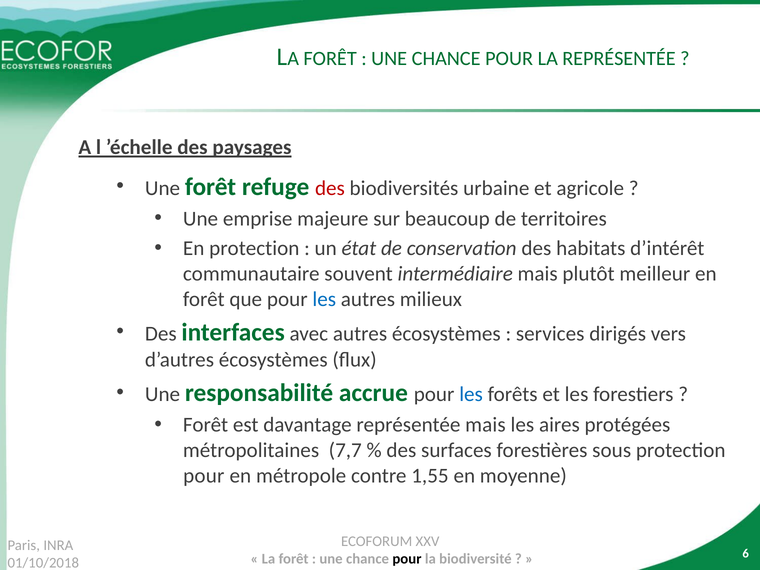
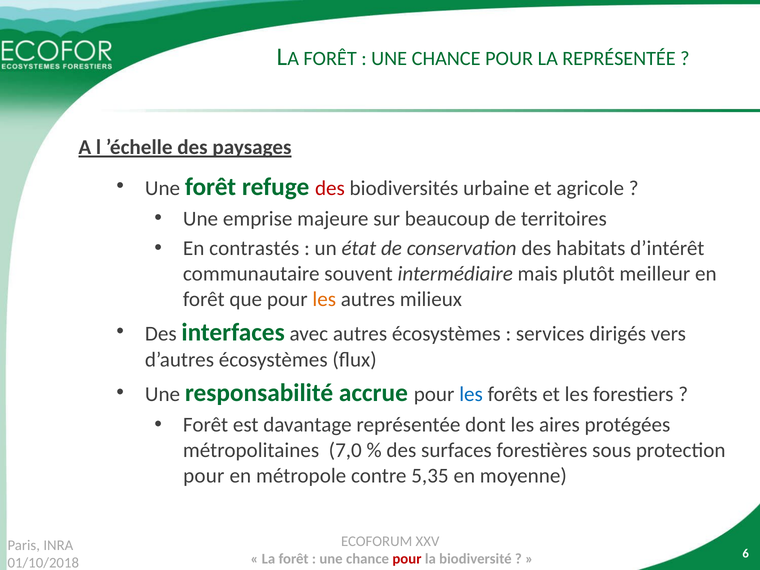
En protection: protection -> contrastés (254, 248)
les colour: blue -> orange (324, 299)
représentée mais: mais -> dont (485, 425)
7,7: 7,7 -> 7,0 (345, 450)
1,55: 1,55 -> 5,35 (430, 476)
pour colour: black -> red (407, 559)
